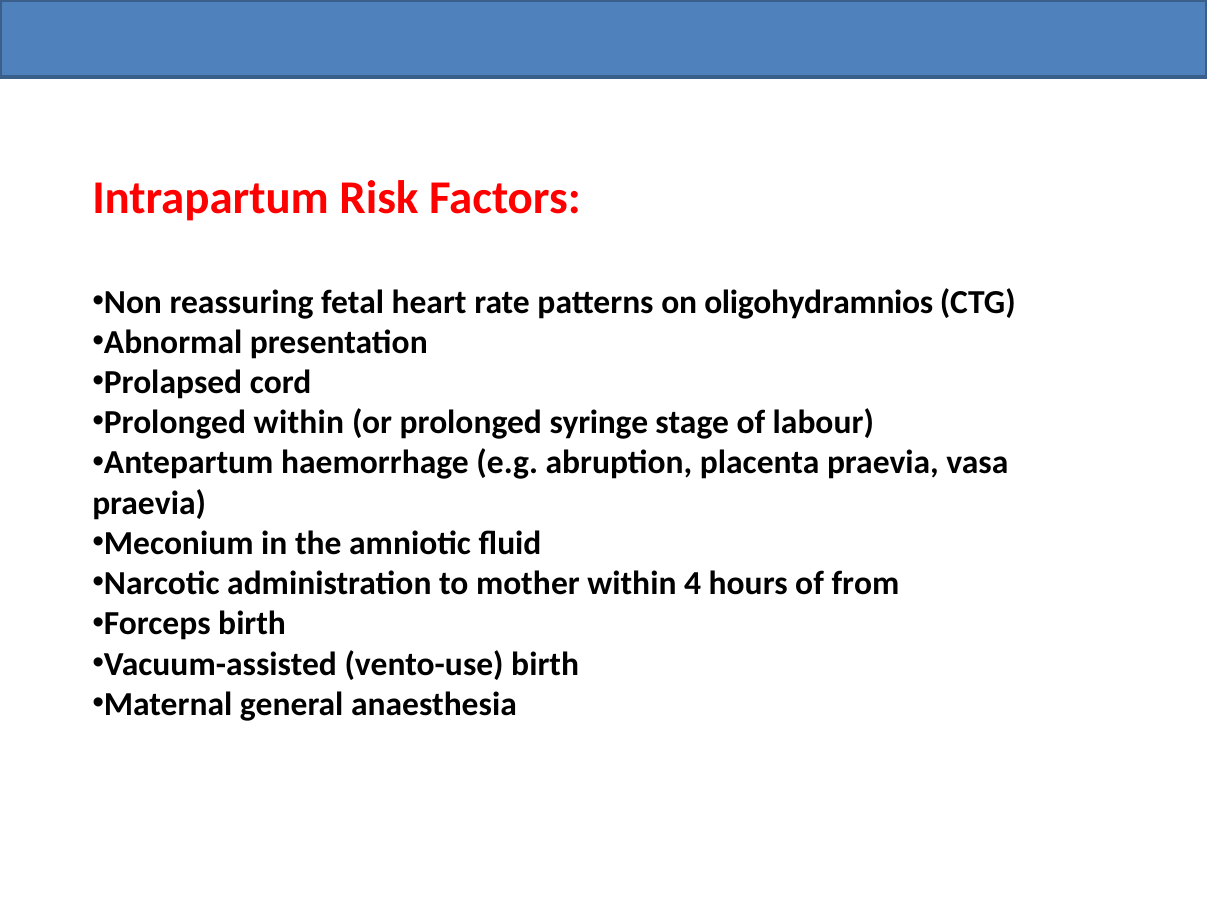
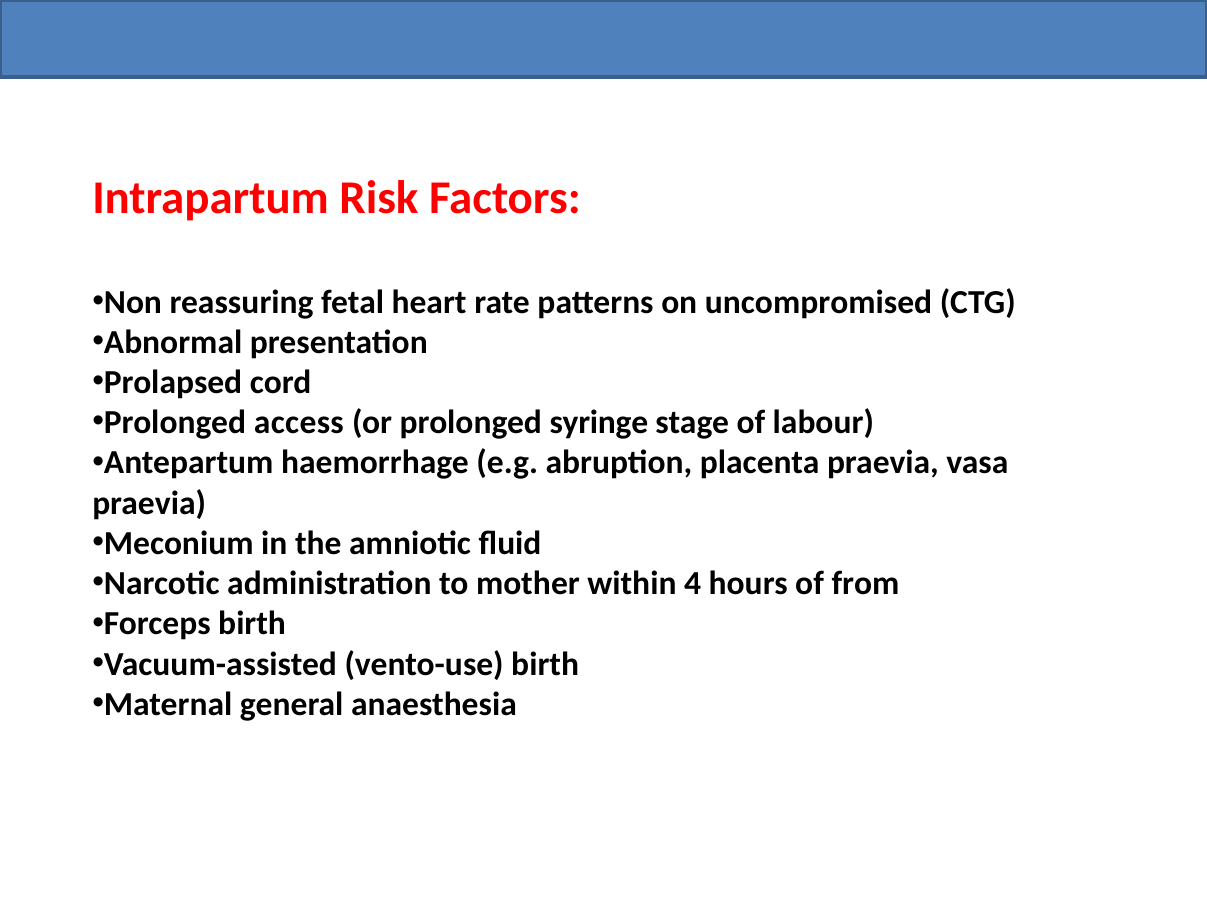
oligohydramnios: oligohydramnios -> uncompromised (819, 302)
Prolonged within: within -> access (299, 423)
